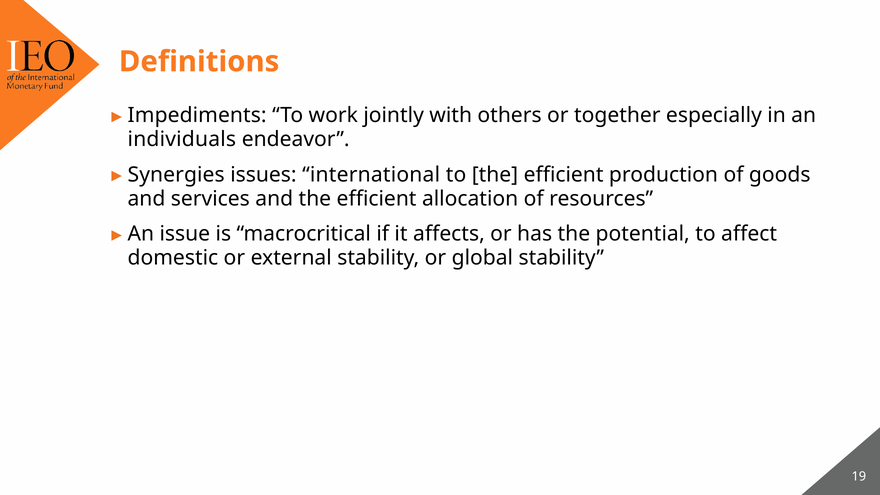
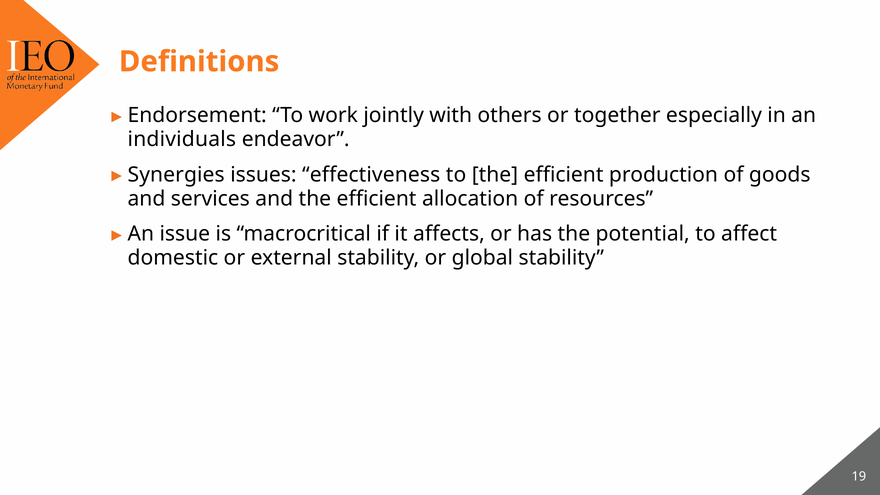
Impediments: Impediments -> Endorsement (197, 115)
international: international -> effectiveness (371, 175)
